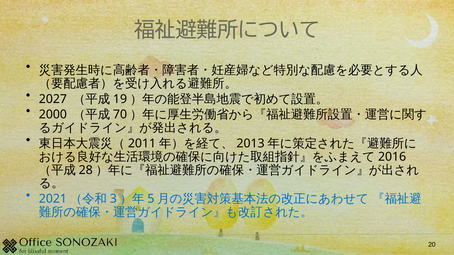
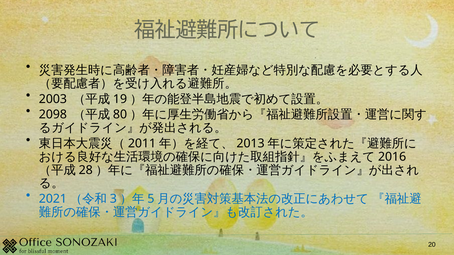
2027: 2027 -> 2003 (53, 99)
2000: 2000 -> 2098 (53, 115)
70: 70 -> 80 (120, 115)
